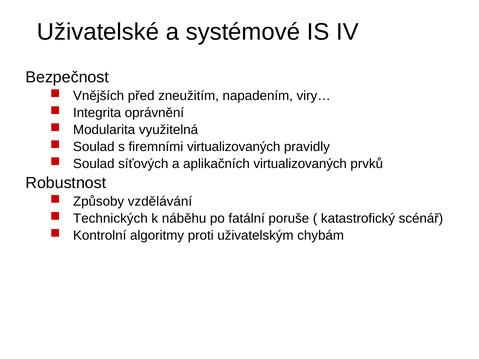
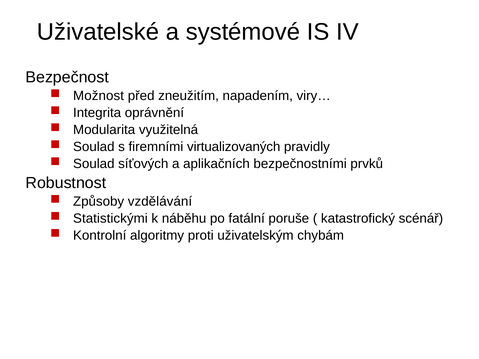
Vnějších: Vnějších -> Možnost (99, 96)
aplikačních virtualizovaných: virtualizovaných -> bezpečnostními (300, 164)
Technických: Technických -> Statistickými (110, 218)
